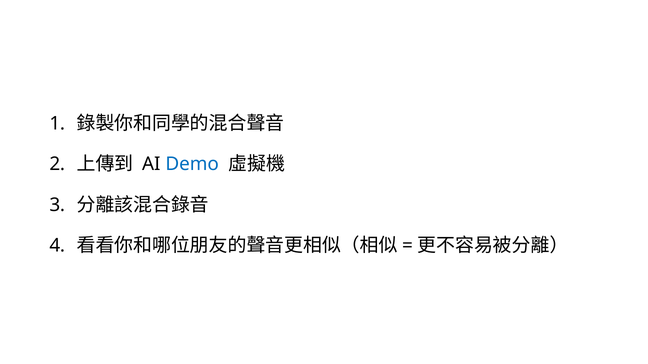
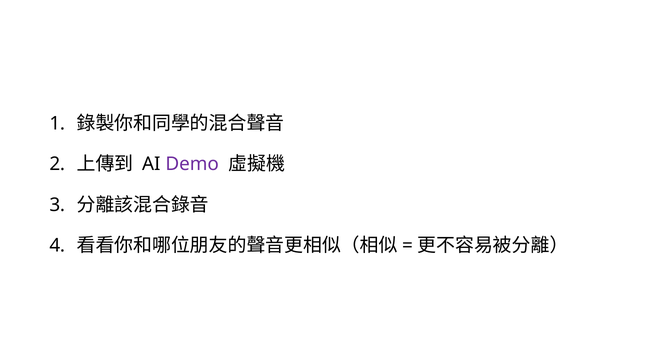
Demo colour: blue -> purple (192, 164)
